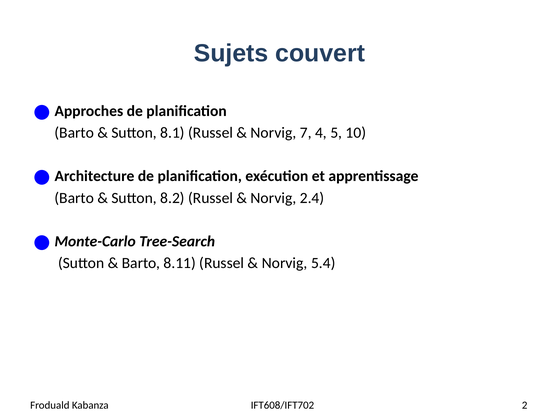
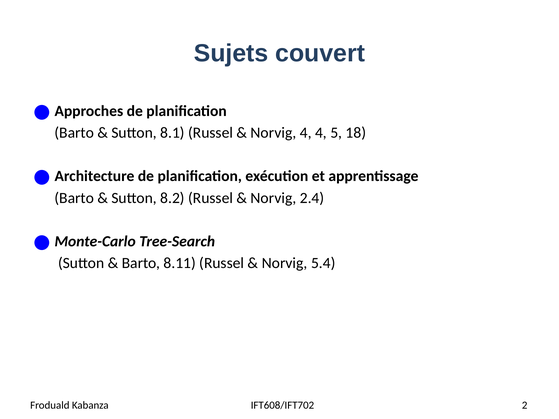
Norvig 7: 7 -> 4 (306, 133)
10: 10 -> 18 (356, 133)
